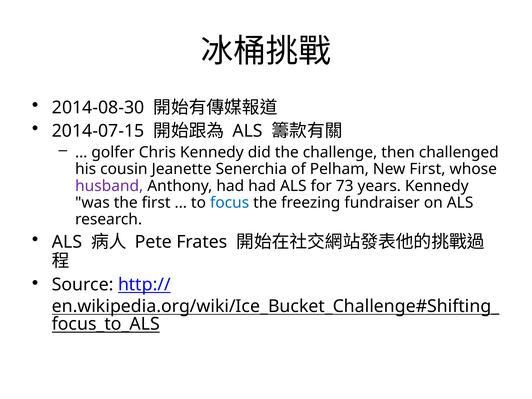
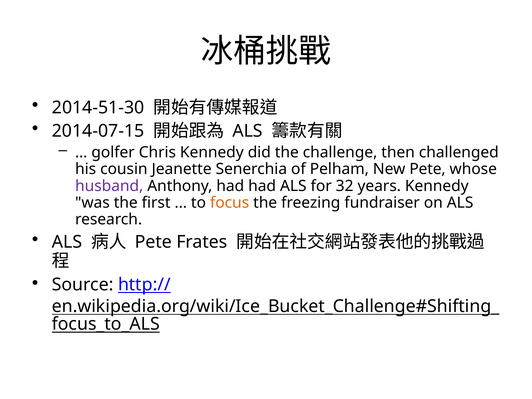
2014-08-30: 2014-08-30 -> 2014-51-30 (98, 108)
New First: First -> Pete (427, 169)
73: 73 -> 32 (345, 186)
focus colour: blue -> orange (230, 203)
